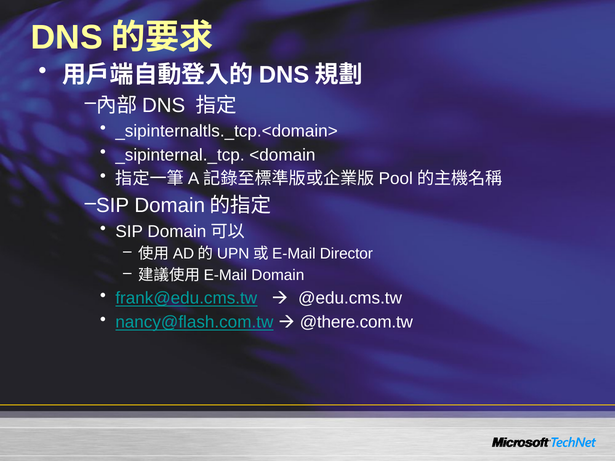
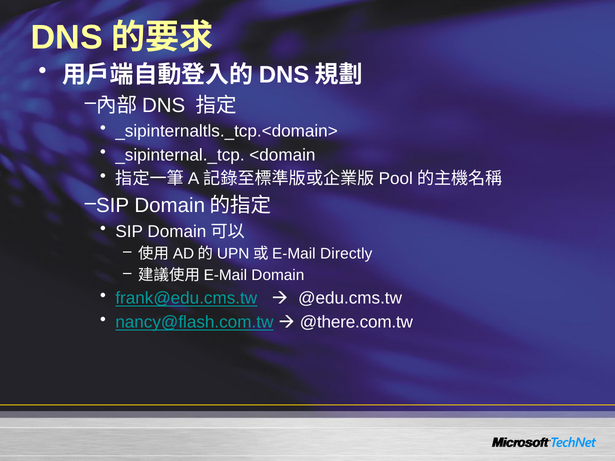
Director: Director -> Directly (346, 254)
